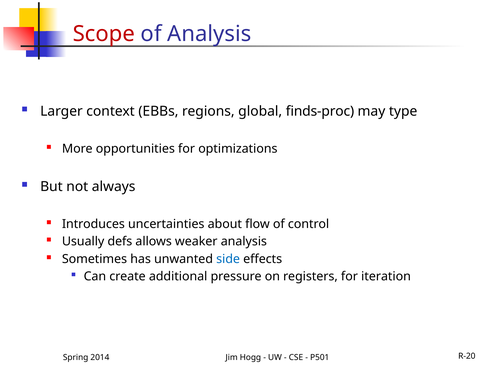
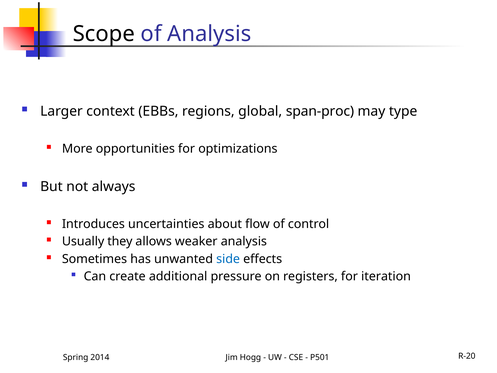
Scope colour: red -> black (104, 34)
finds-proc: finds-proc -> span-proc (320, 111)
defs: defs -> they (120, 241)
